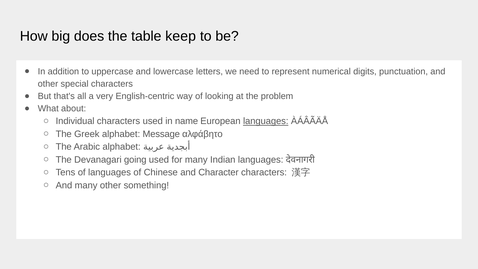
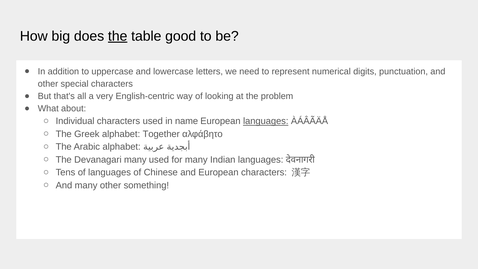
the underline: none -> present (118, 36)
keep: keep -> good (181, 36)
Message: Message -> Together (161, 134)
Devanagari going: going -> many (135, 160)
and Character: Character -> European (218, 172)
